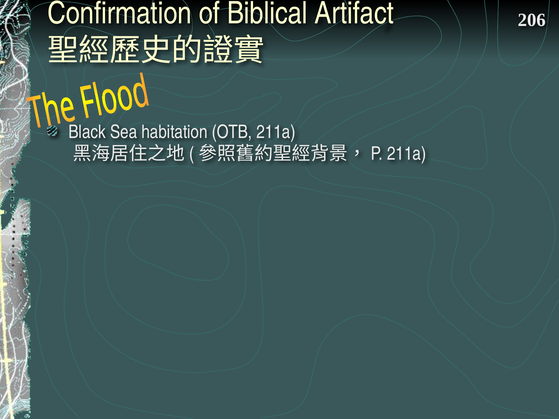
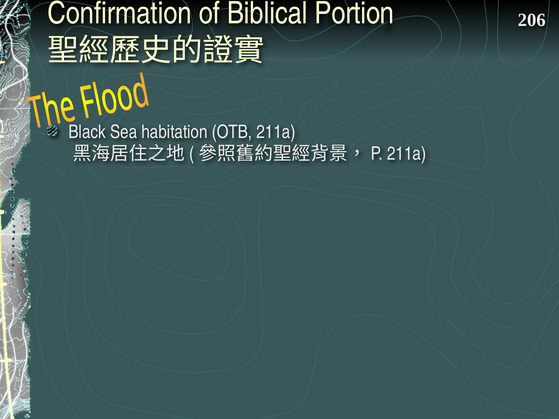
Artifact: Artifact -> Portion (354, 13)
